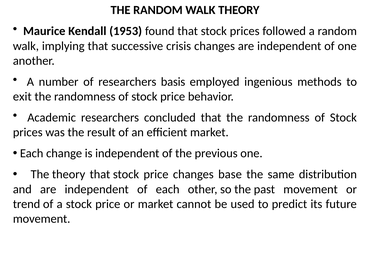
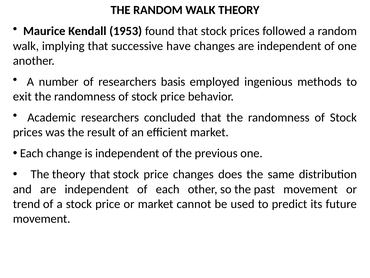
crisis: crisis -> have (179, 46)
base: base -> does (230, 174)
